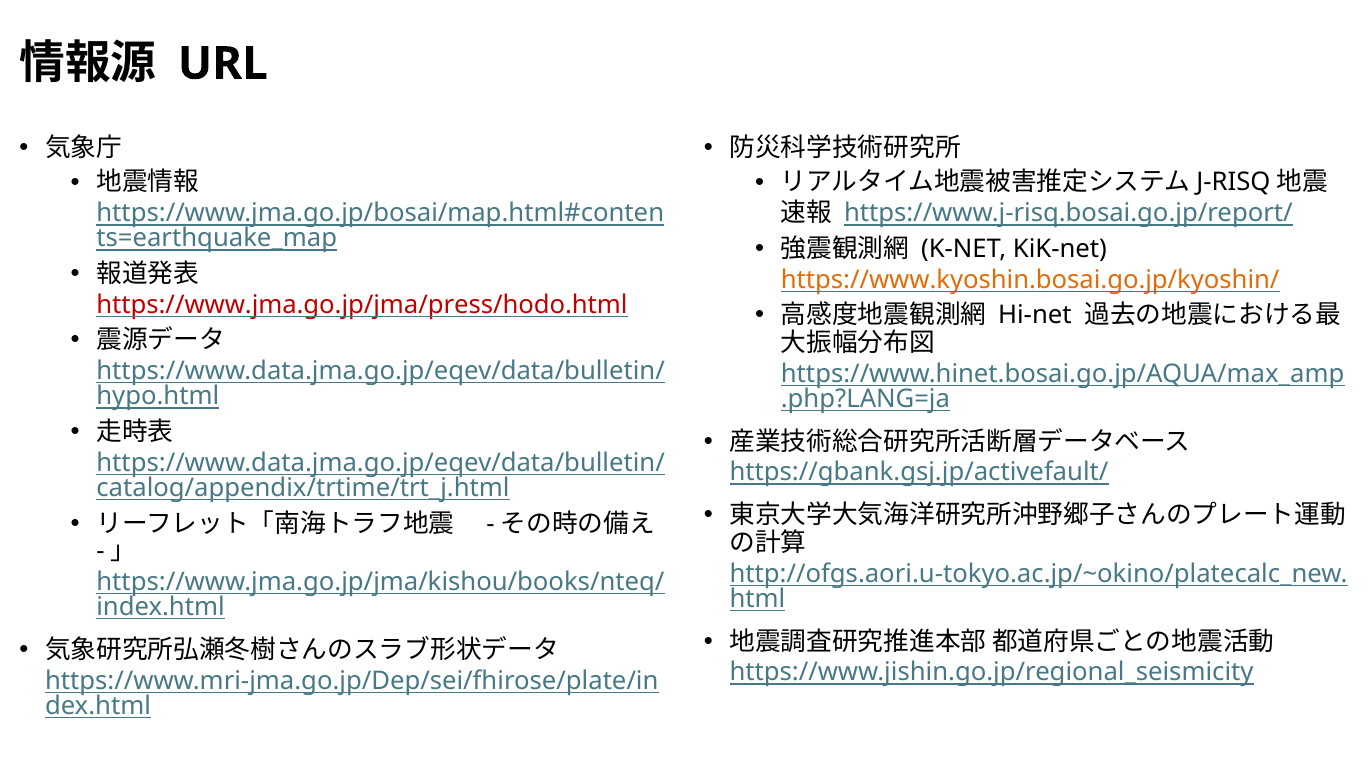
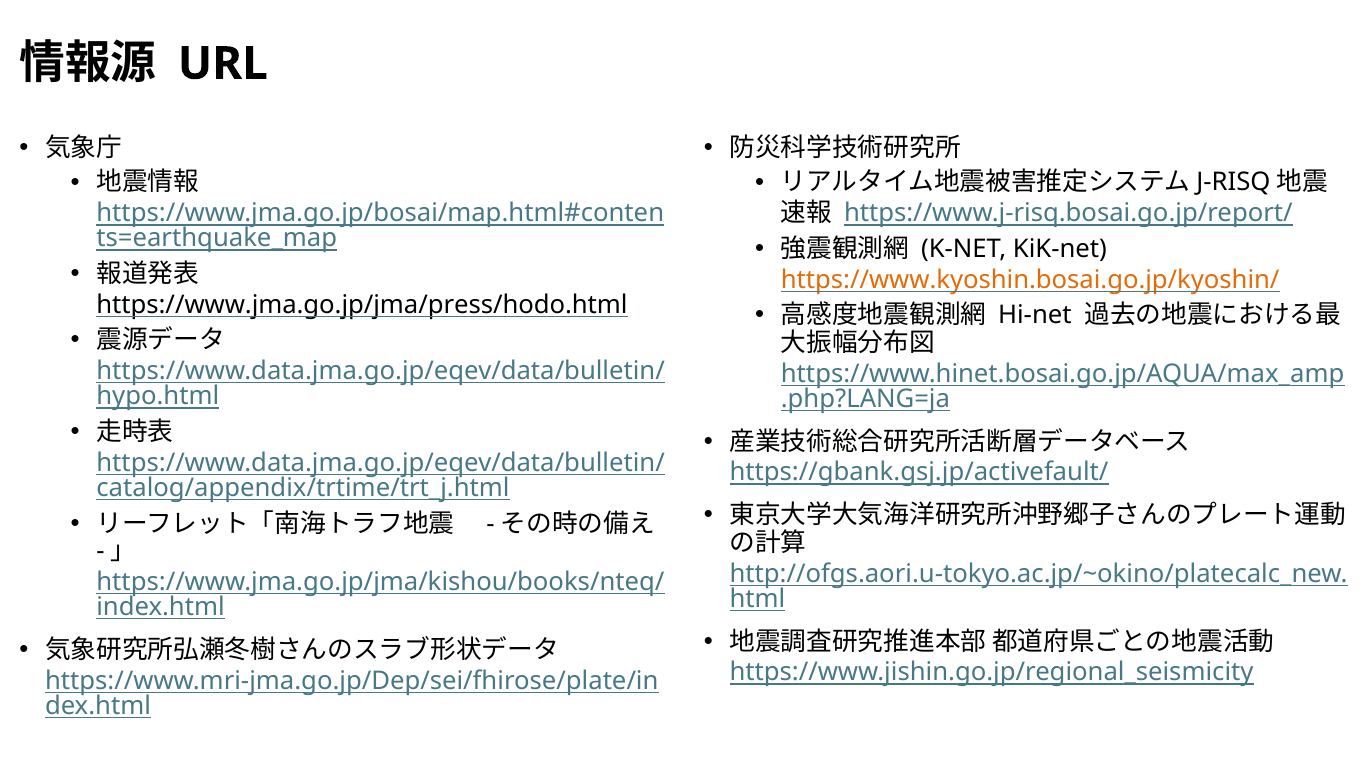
https://www.jma.go.jp/jma/press/hodo.html colour: red -> black (362, 305)
